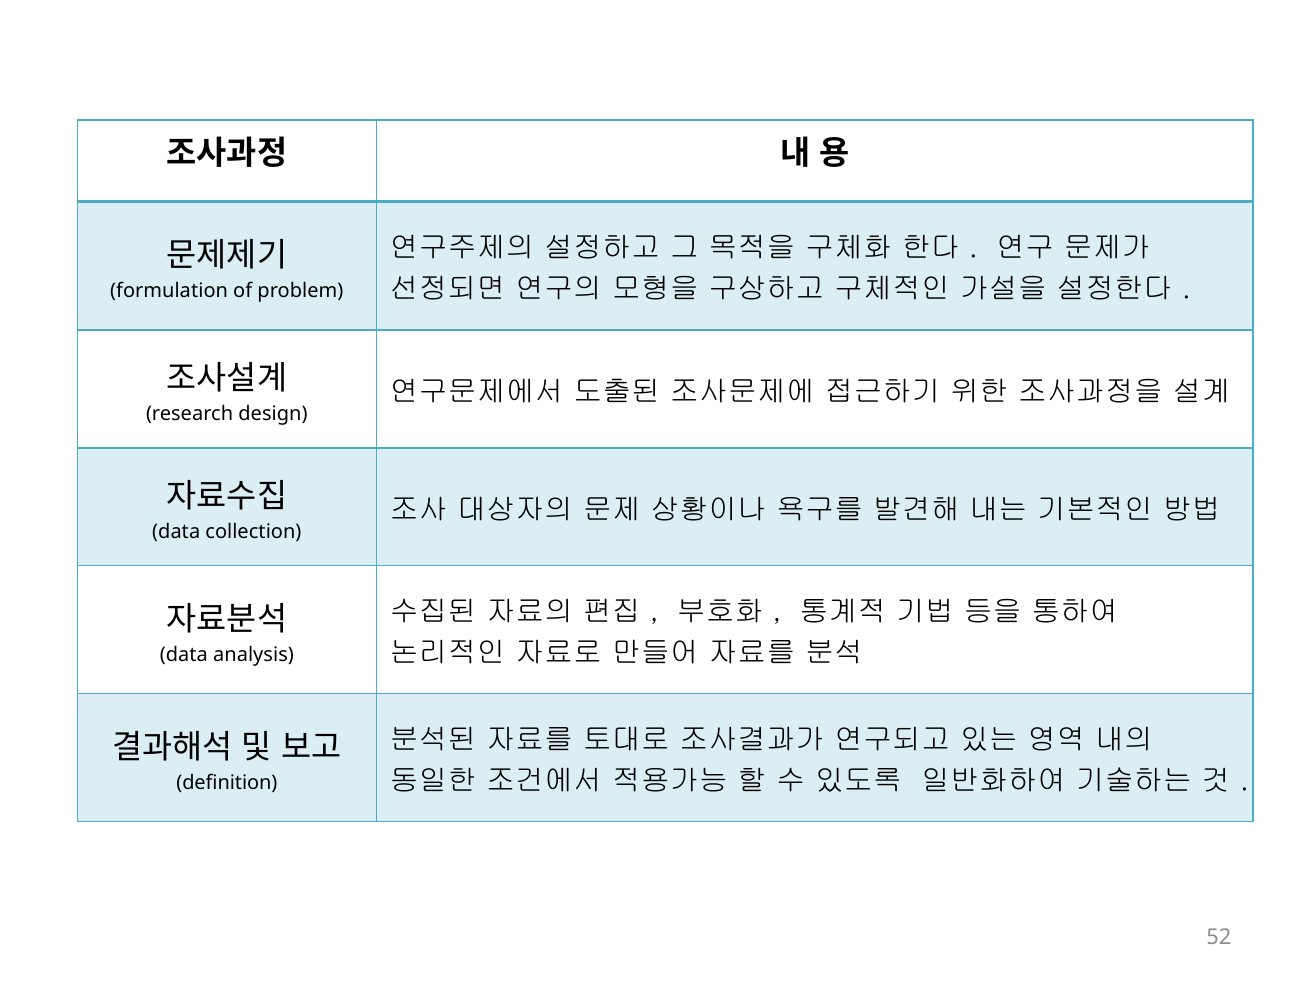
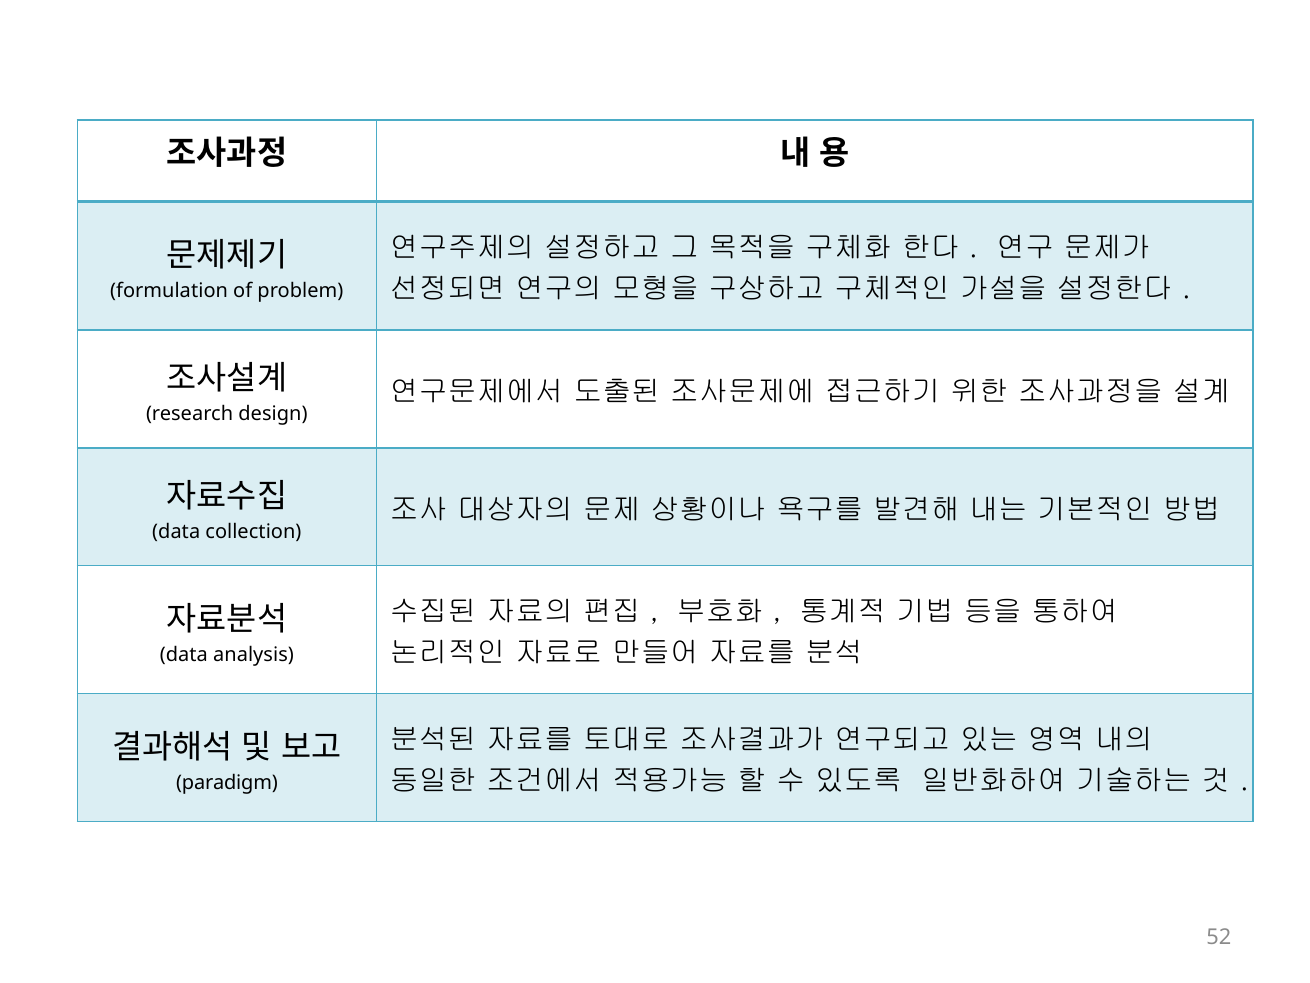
definition: definition -> paradigm (227, 782)
